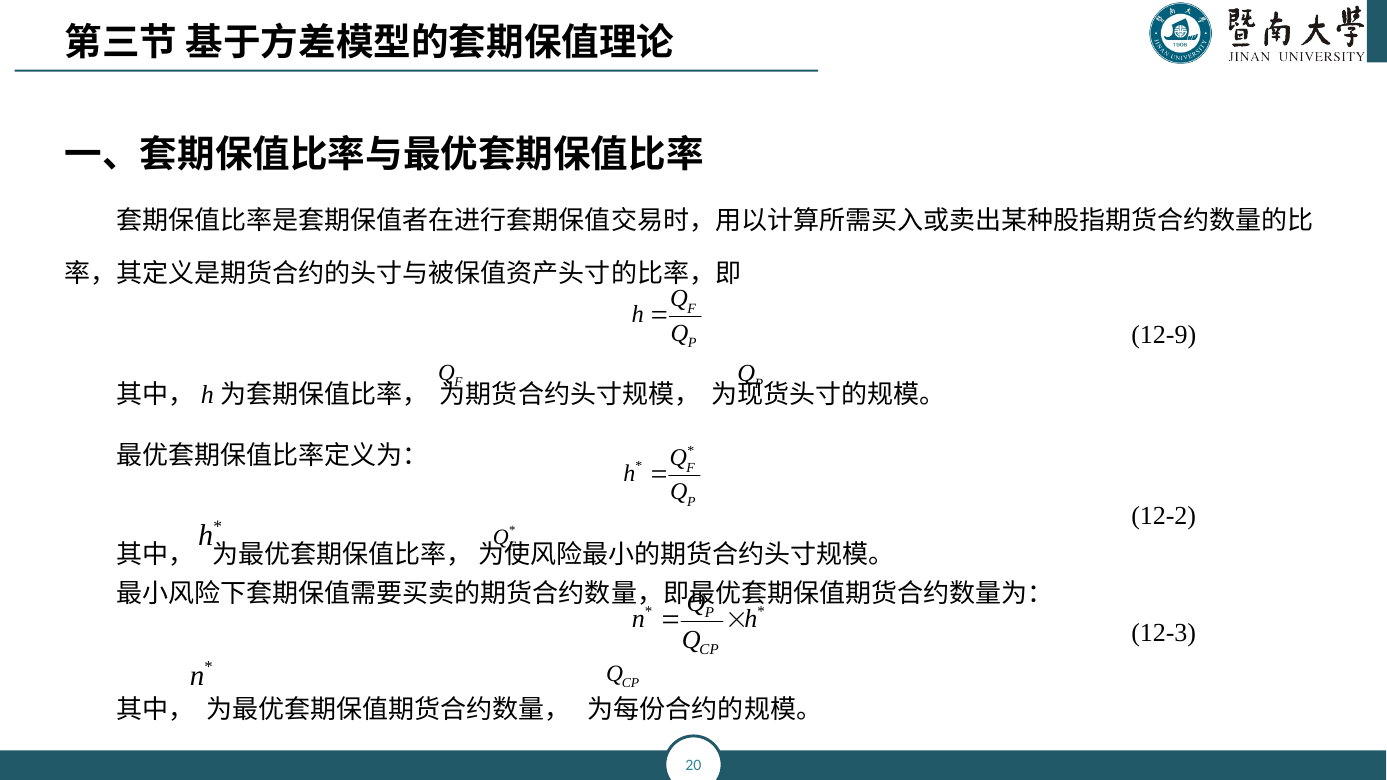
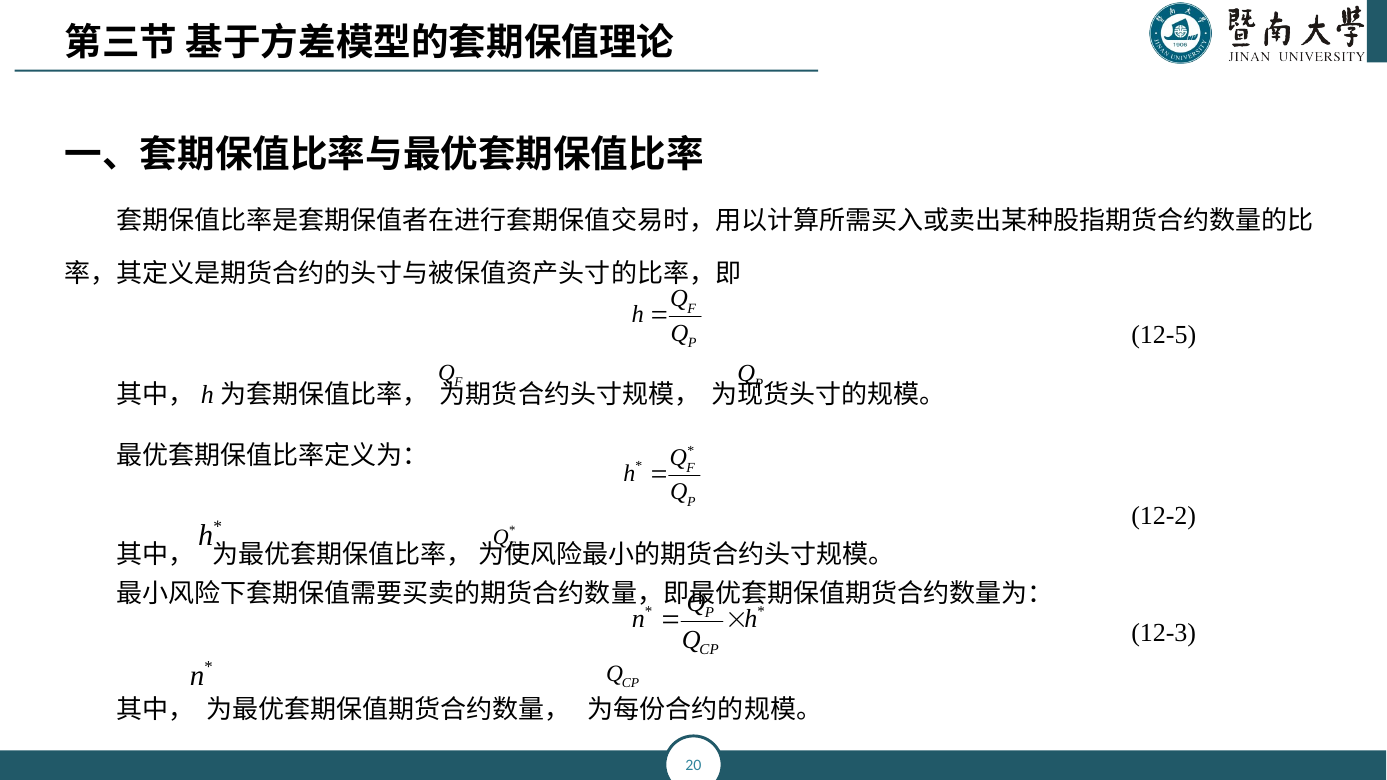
12-9: 12-9 -> 12-5 (1164, 335)
